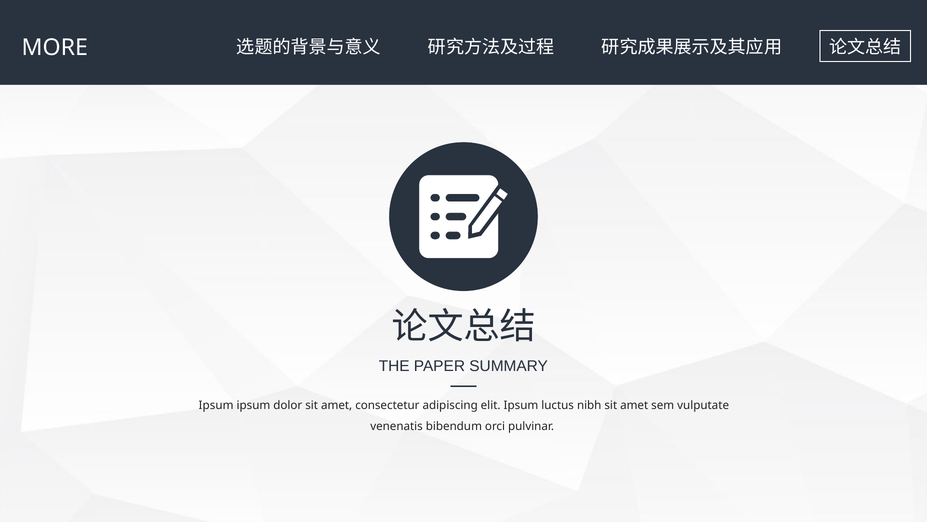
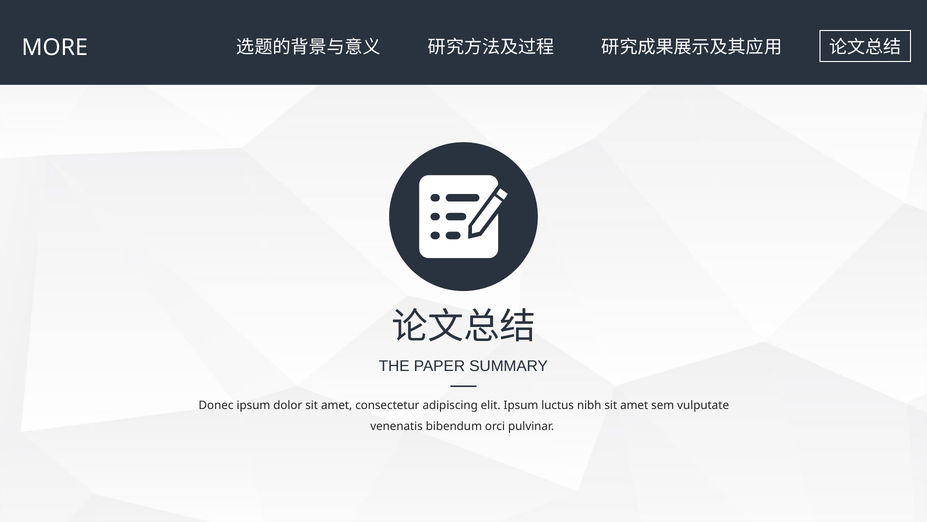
Ipsum: Ipsum -> Donec (216, 405)
